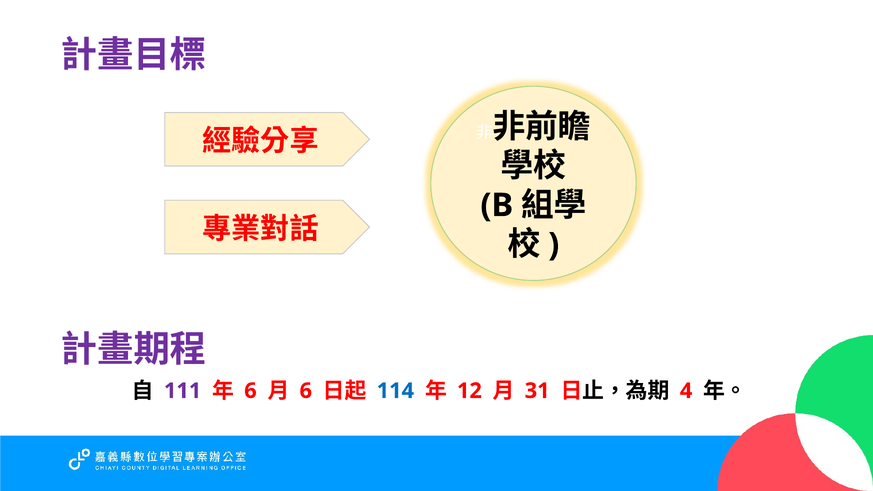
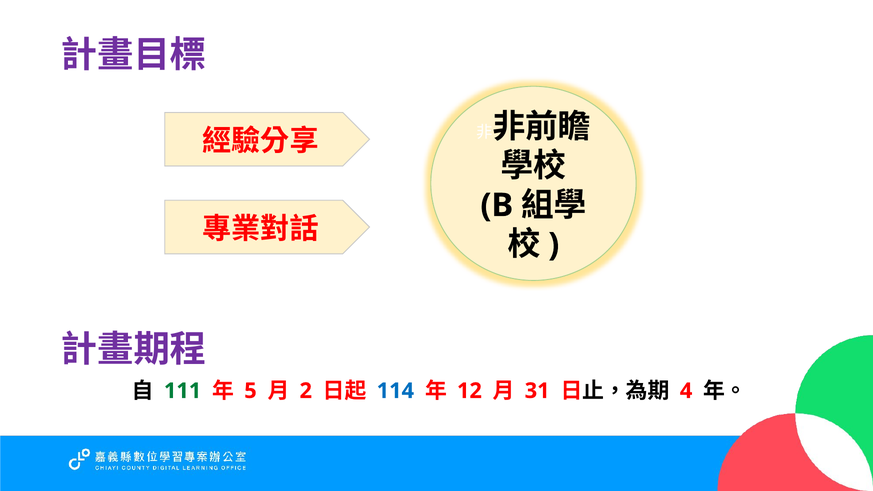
111 colour: purple -> green (183, 391)
6: 6 -> 5 (250, 391)
6: 6 -> 2 (306, 391)
